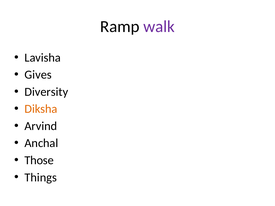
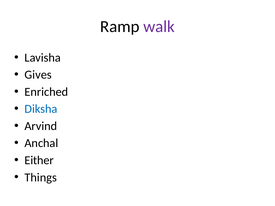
Diversity: Diversity -> Enriched (46, 92)
Diksha colour: orange -> blue (41, 109)
Those: Those -> Either (39, 160)
